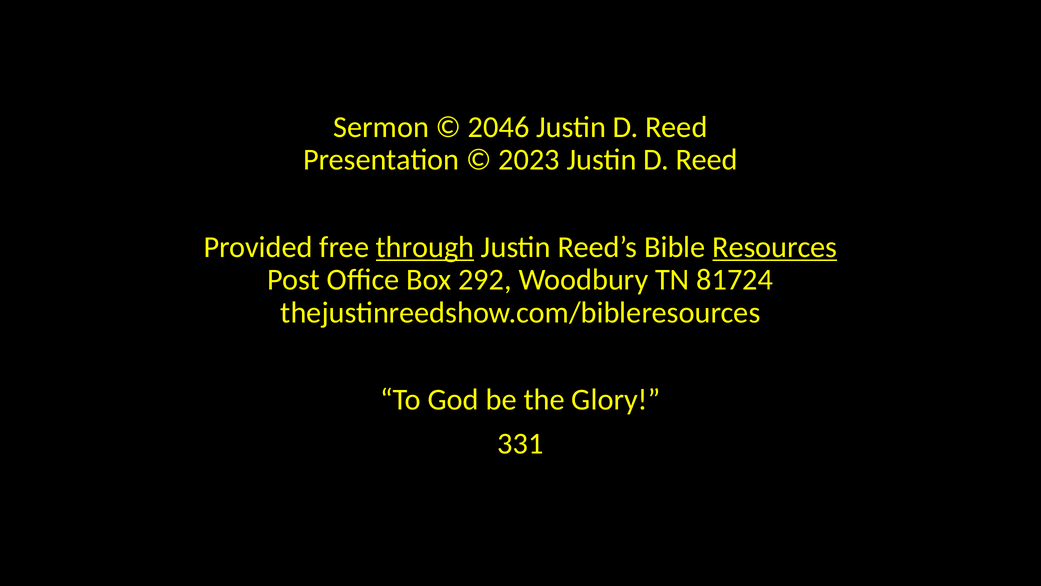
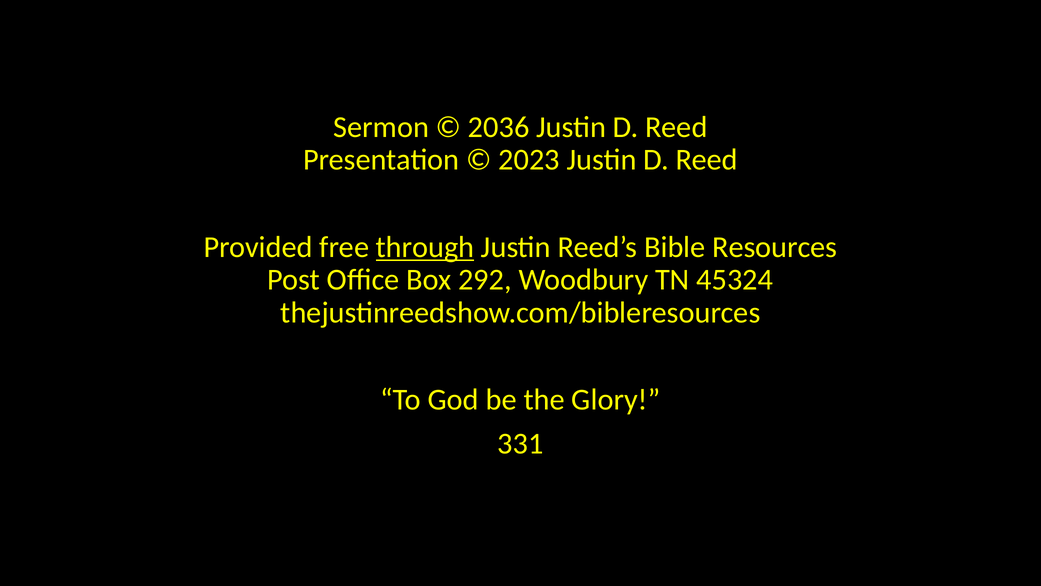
2046: 2046 -> 2036 (499, 127)
Resources underline: present -> none (775, 247)
81724: 81724 -> 45324 (735, 280)
